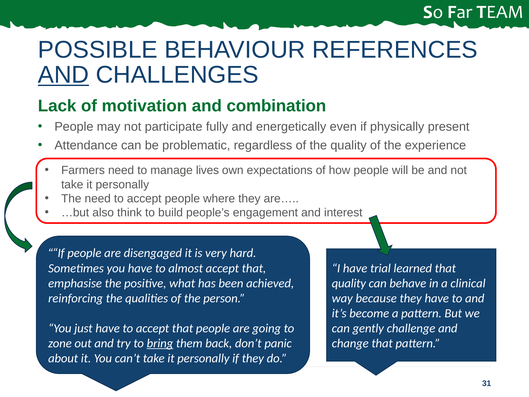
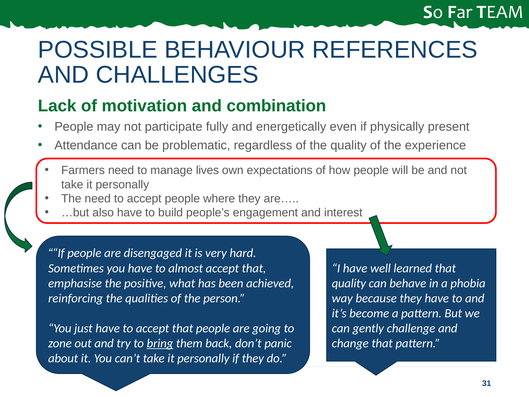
AND underline: present -> none (63, 75)
also think: think -> have (130, 213)
trial: trial -> well (380, 268)
clinical: clinical -> phobia (468, 283)
